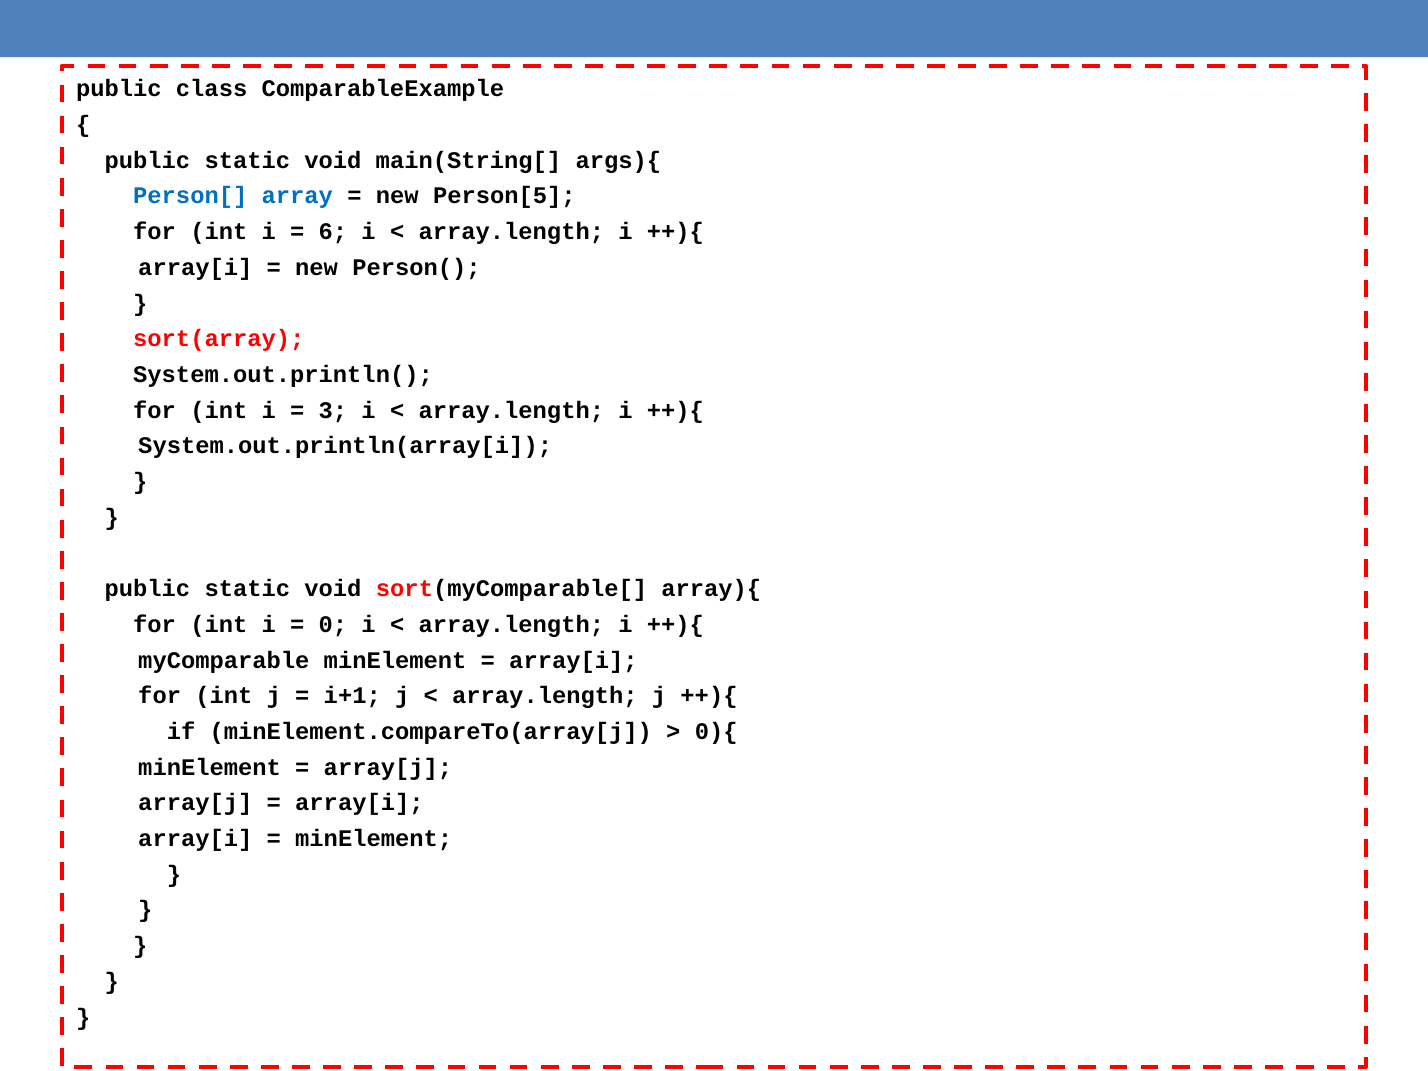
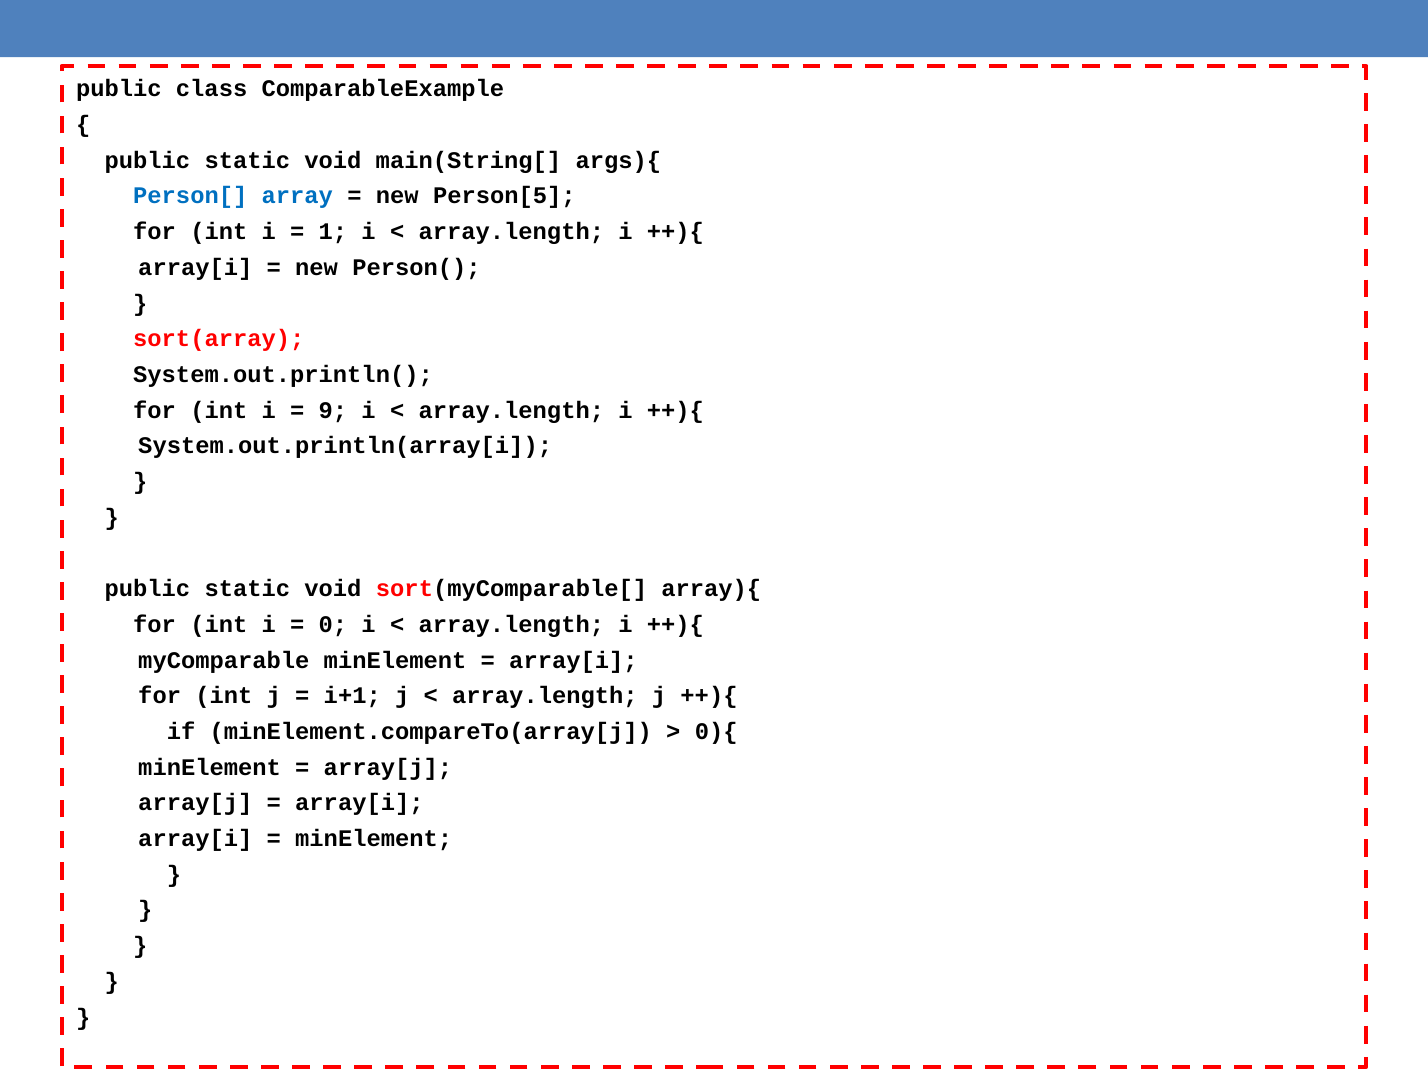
6: 6 -> 1 (333, 232)
3: 3 -> 9 (333, 410)
